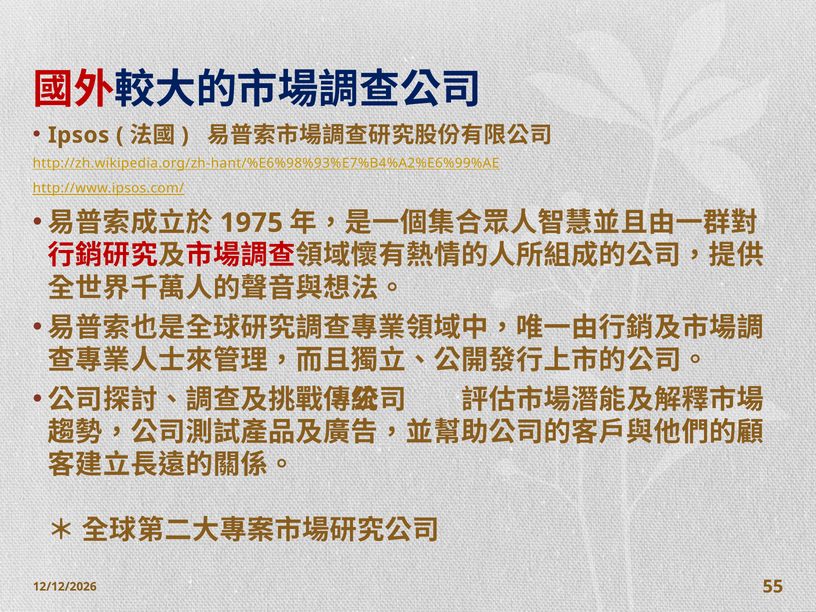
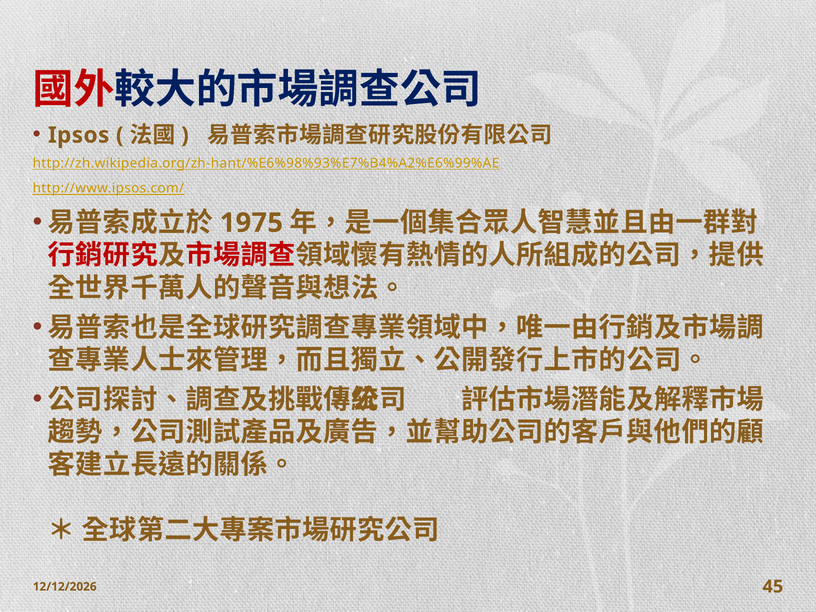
55: 55 -> 45 (773, 587)
